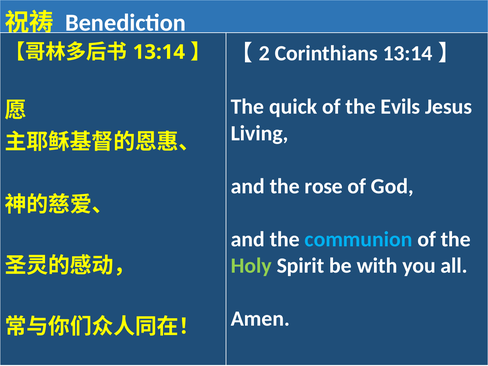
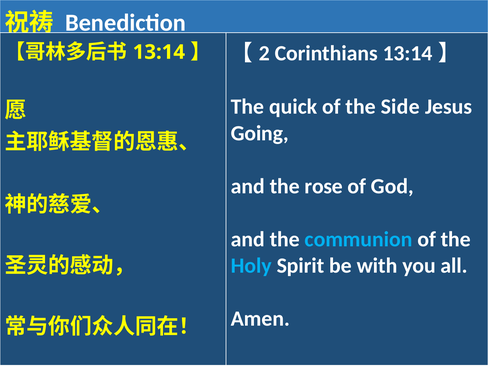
Evils: Evils -> Side (400, 107)
Living: Living -> Going (260, 133)
Holy colour: light green -> light blue (251, 266)
